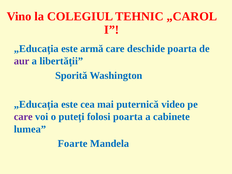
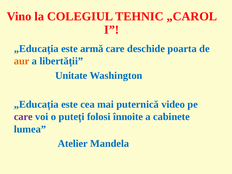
aur colour: purple -> orange (22, 61)
Sporită: Sporită -> Unitate (71, 75)
folosi poarta: poarta -> înnoite (128, 117)
Foarte: Foarte -> Atelier (73, 144)
